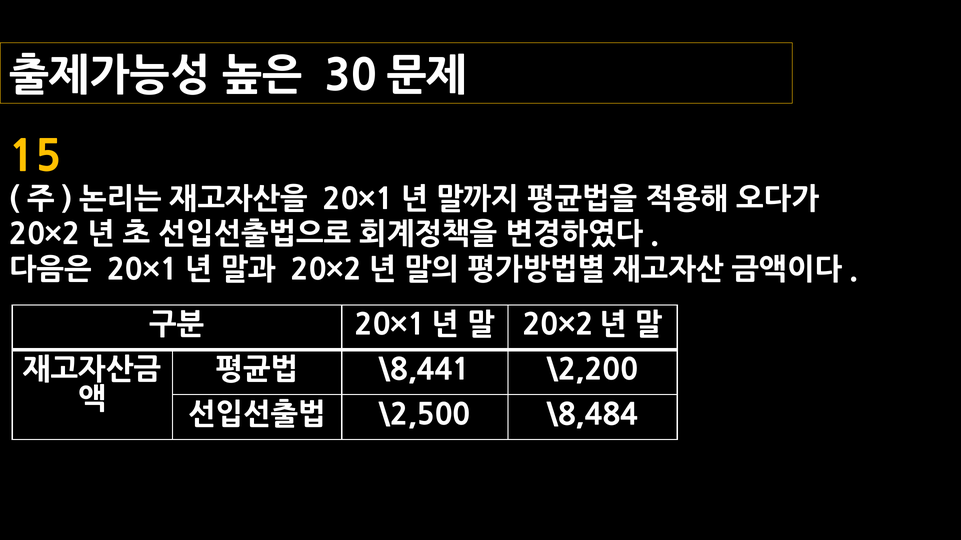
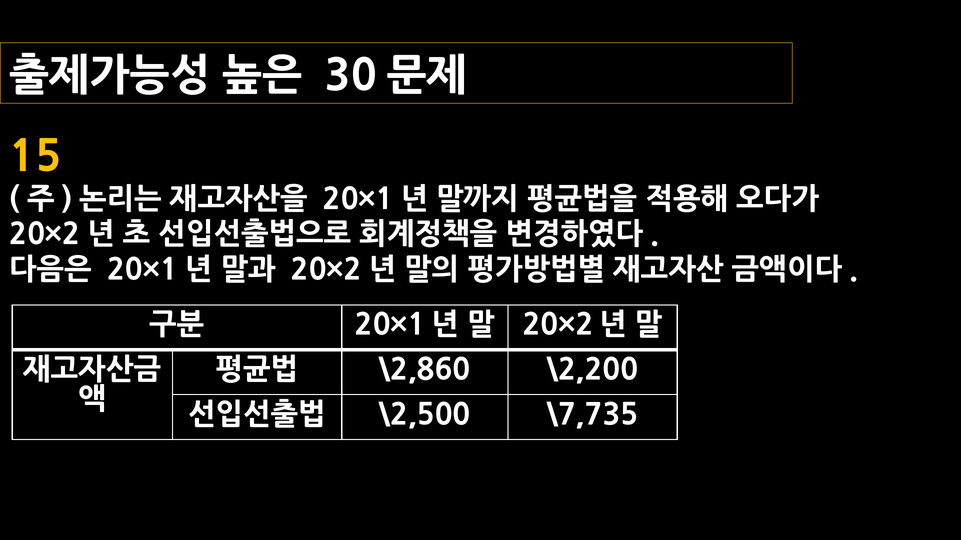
\8,441: \8,441 -> \2,860 (425, 371)
\8,484: \8,484 -> \7,735 (593, 415)
